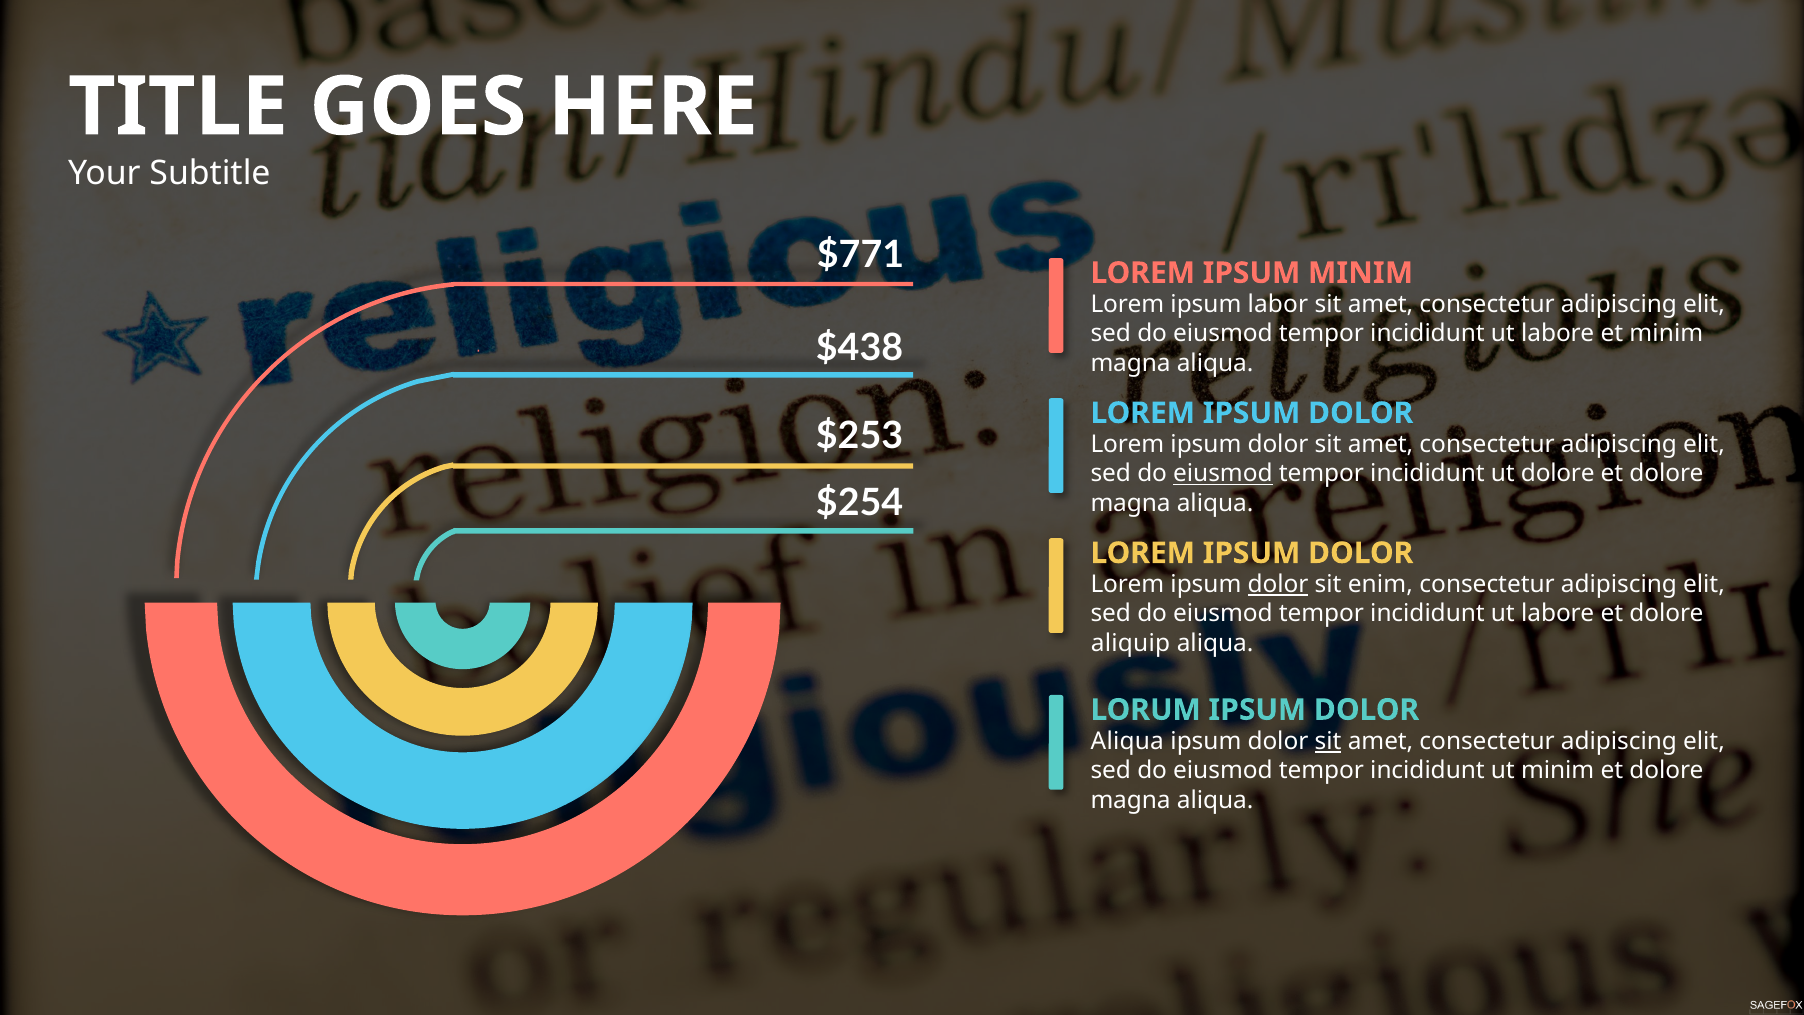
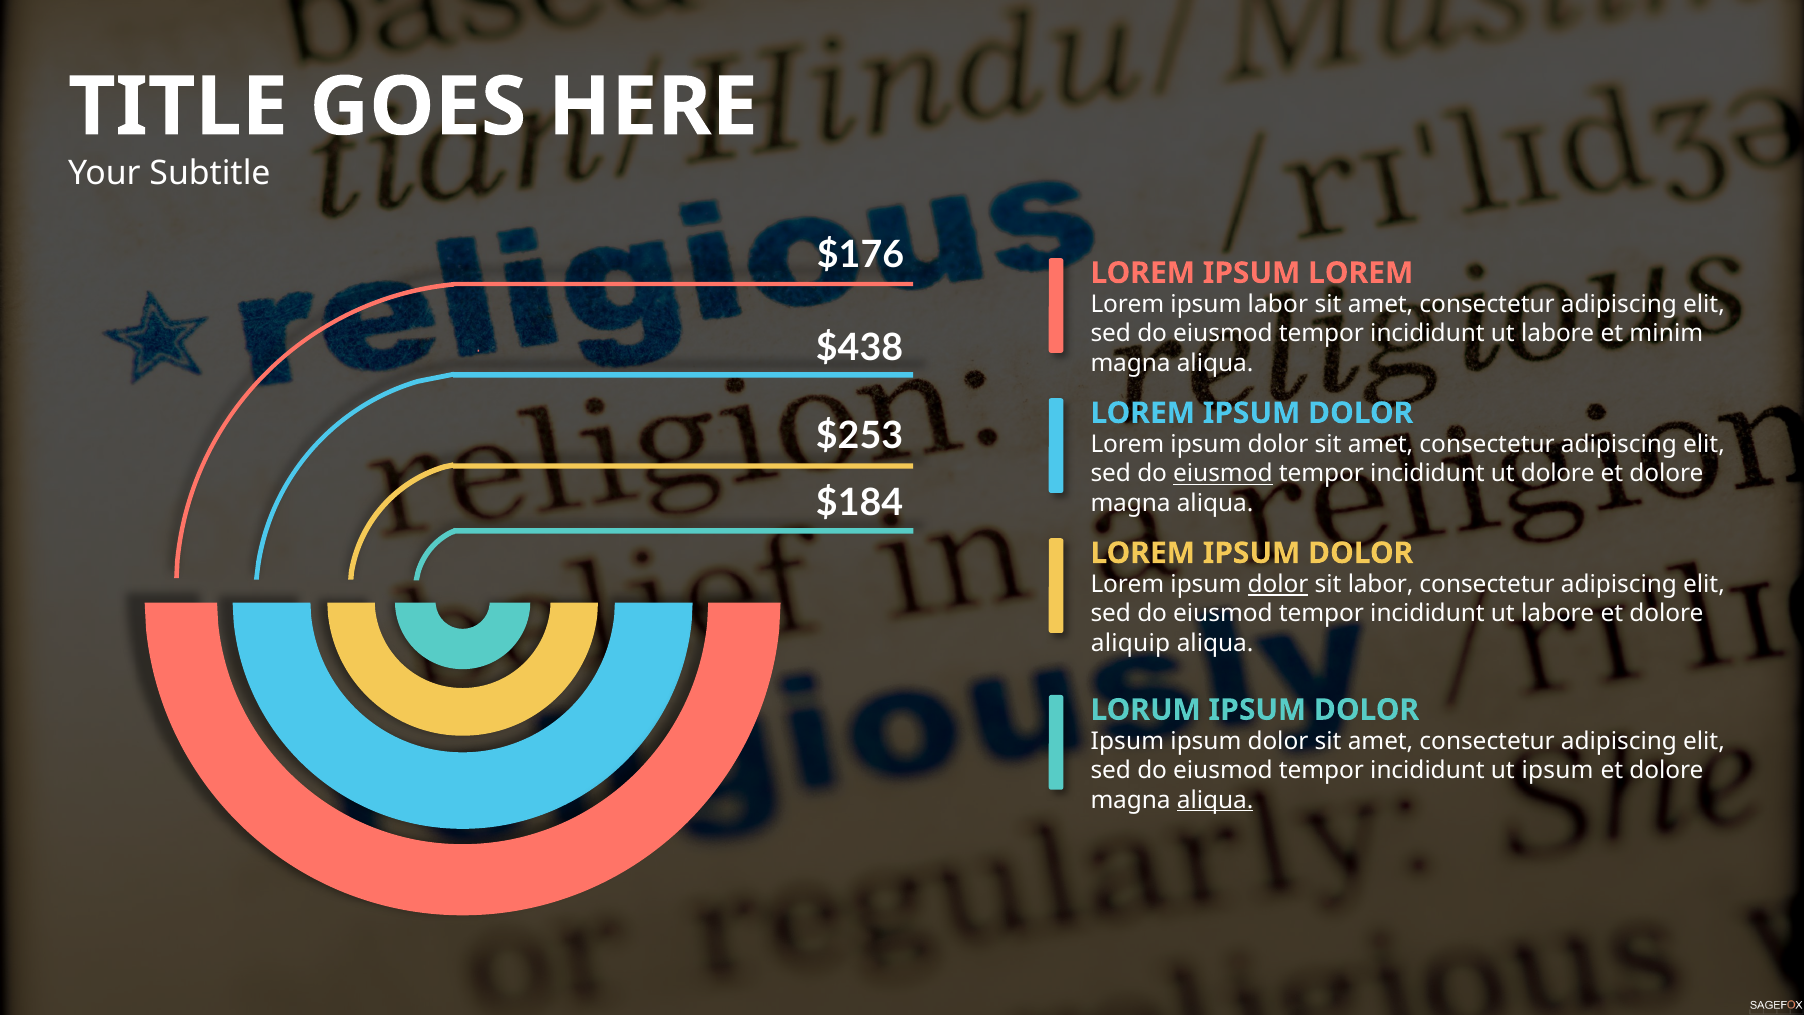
$771: $771 -> $176 (861, 255)
IPSUM MINIM: MINIM -> LOREM (1361, 273)
$254: $254 -> $184 (860, 503)
sit enim: enim -> labor (1381, 584)
Aliqua: Aliqua -> Ipsum (1127, 741)
sit underline: present -> none (1328, 741)
ut minim: minim -> ipsum (1558, 770)
aliqua underline: none -> present (1215, 800)
